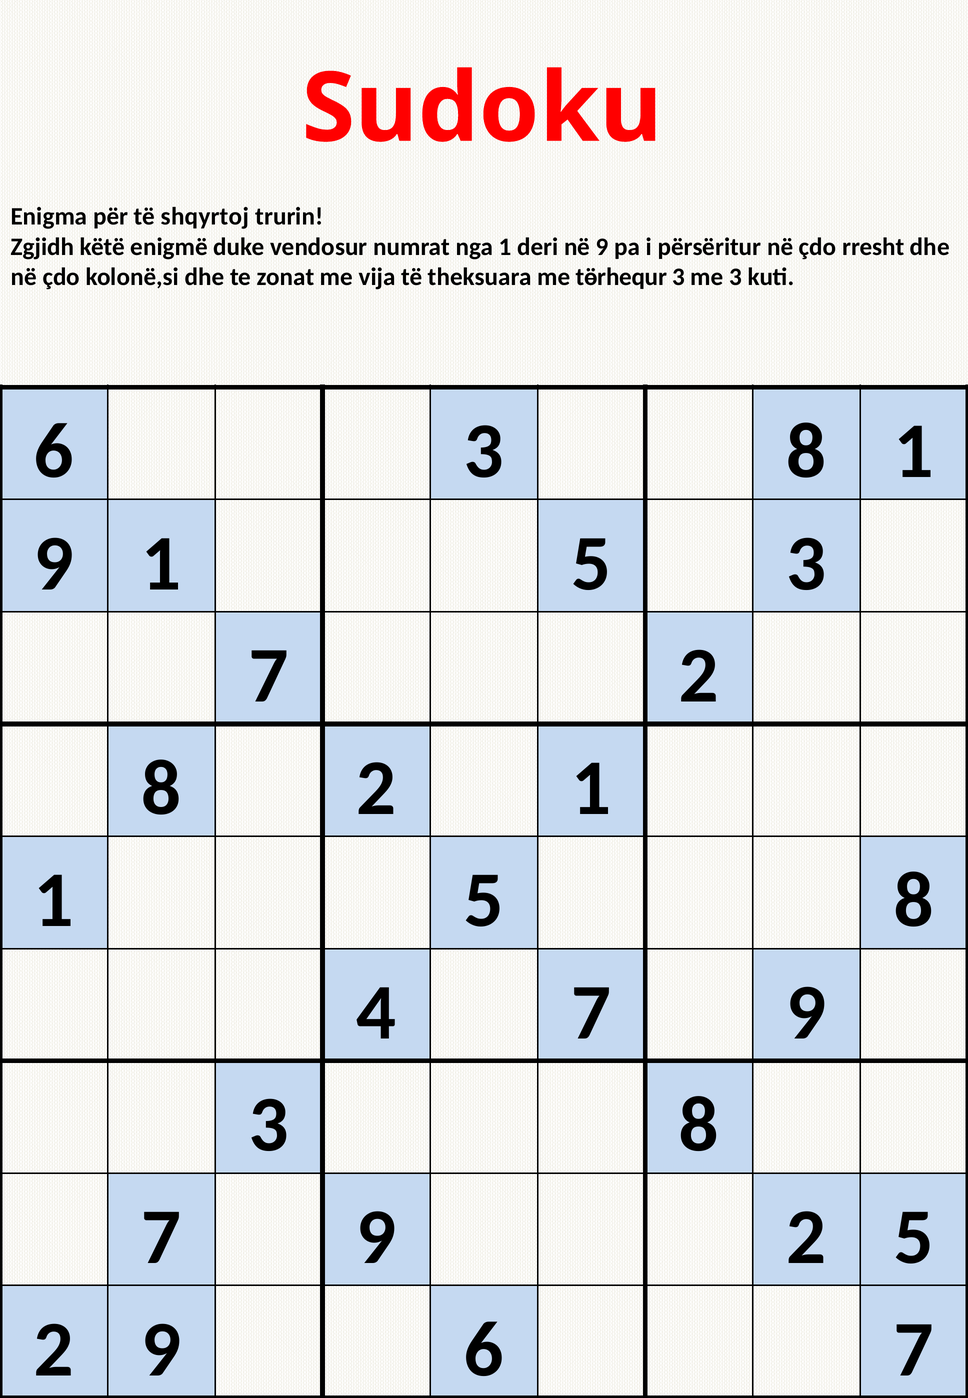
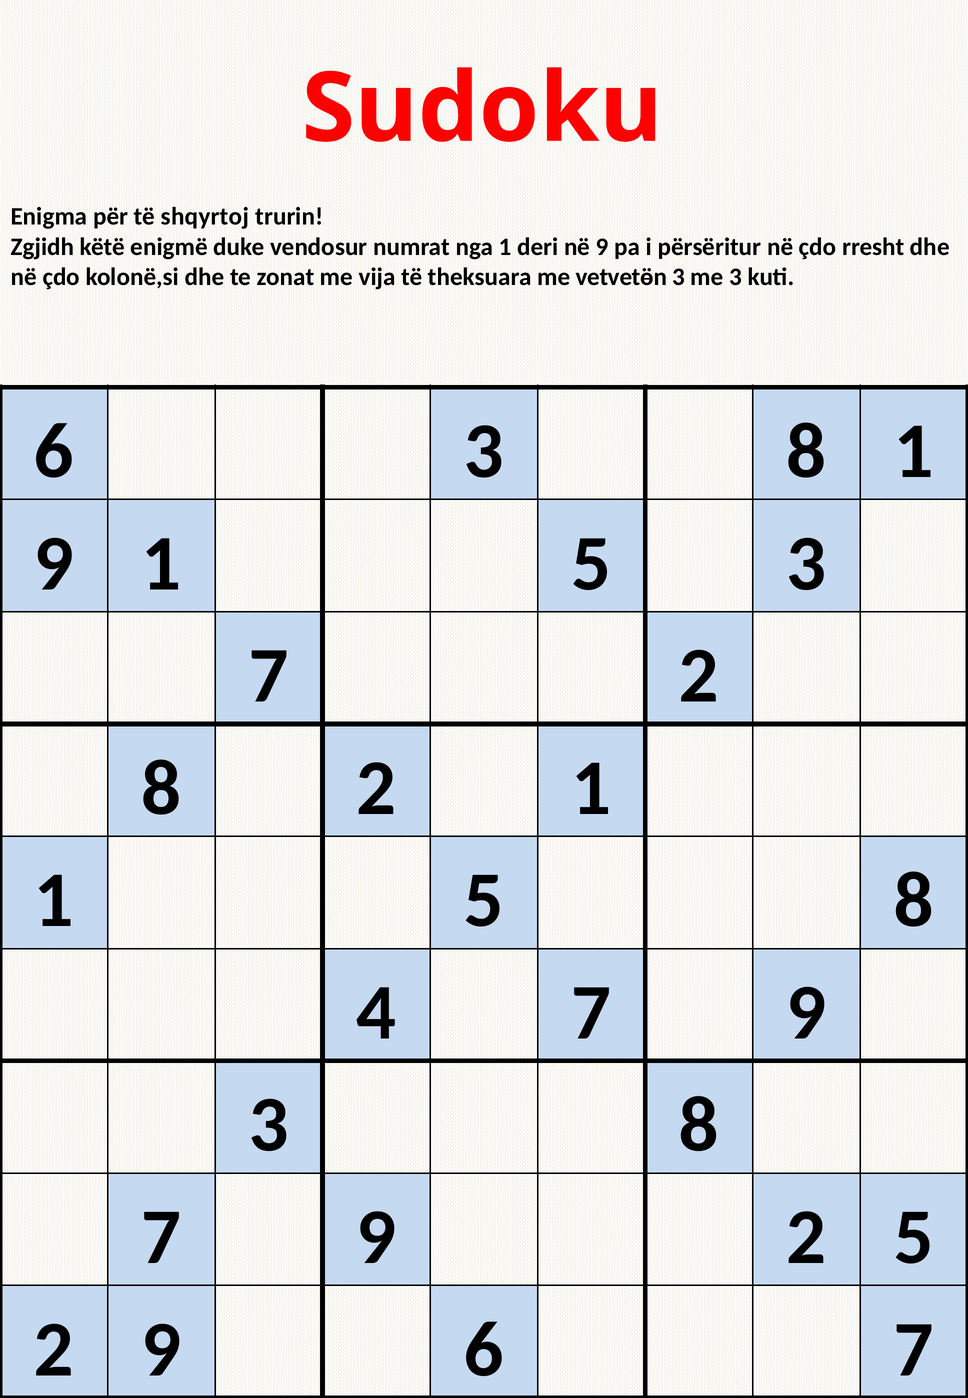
tӫrhequr: tӫrhequr -> vetvetӫn (621, 277)
